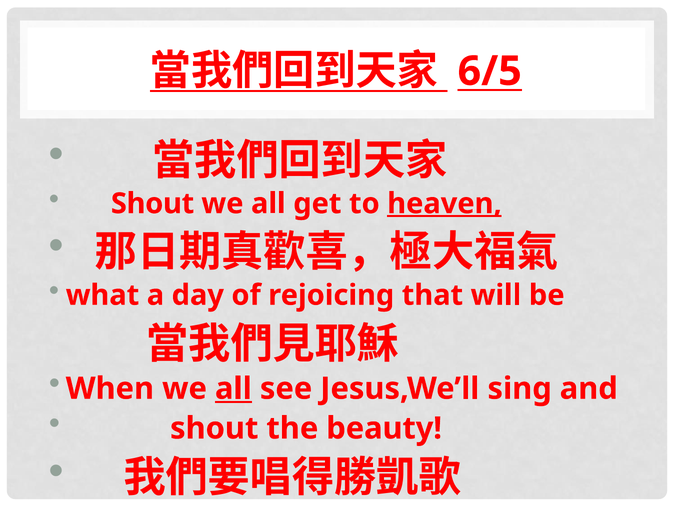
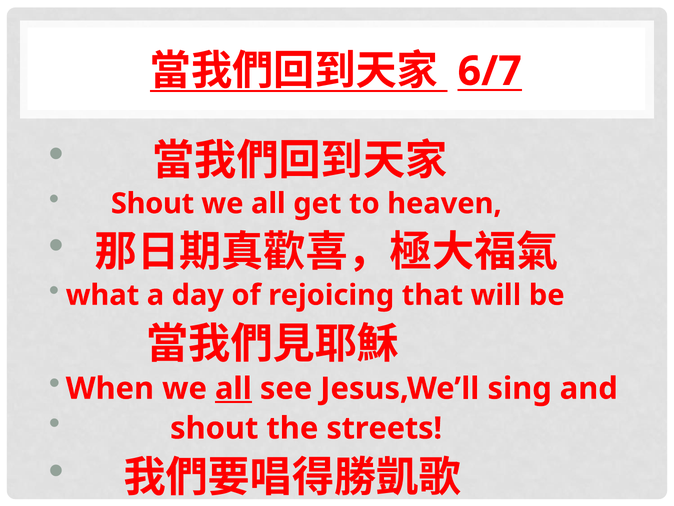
6/5: 6/5 -> 6/7 (490, 71)
heaven underline: present -> none (444, 203)
beauty: beauty -> streets (384, 428)
